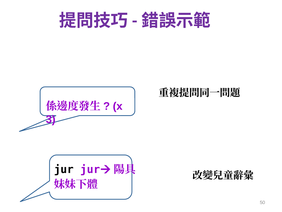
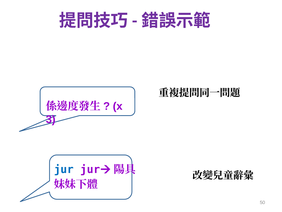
jur colour: black -> blue (64, 169)
